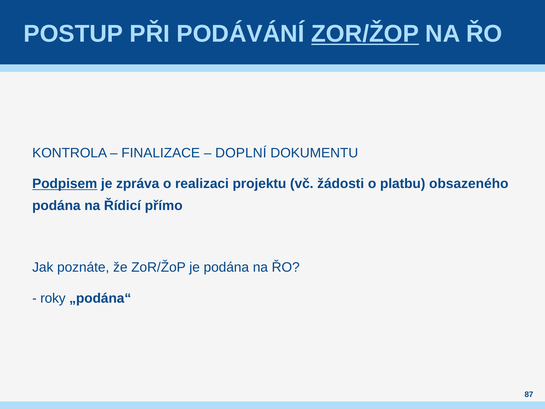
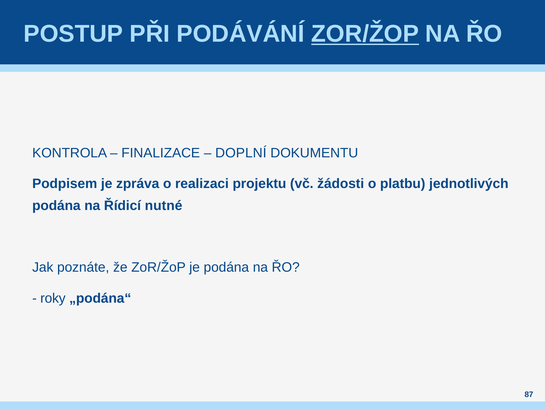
Podpisem underline: present -> none (65, 184)
obsazeného: obsazeného -> jednotlivých (469, 184)
přímo: přímo -> nutné (164, 205)
